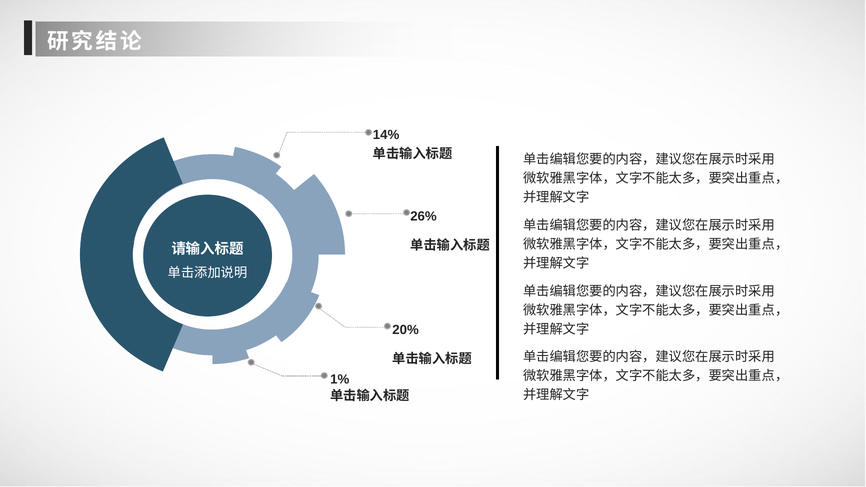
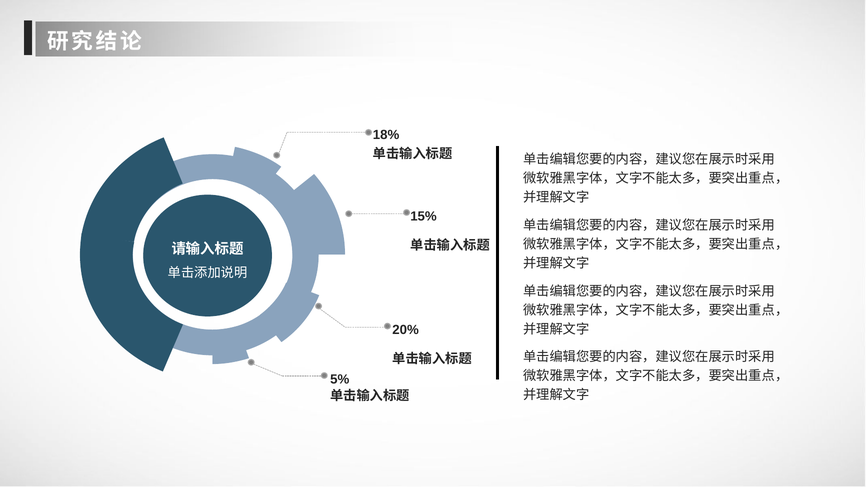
14%: 14% -> 18% (386, 135)
26%: 26% -> 15% (423, 216)
1%: 1% -> 5% (340, 380)
